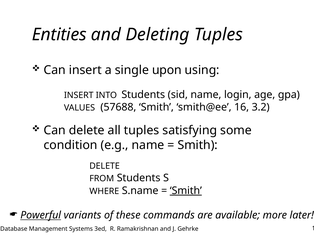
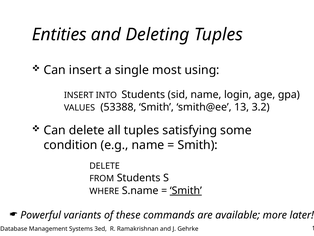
upon: upon -> most (167, 70)
57688: 57688 -> 53388 (118, 107)
16: 16 -> 13 (242, 107)
Powerful underline: present -> none (41, 215)
